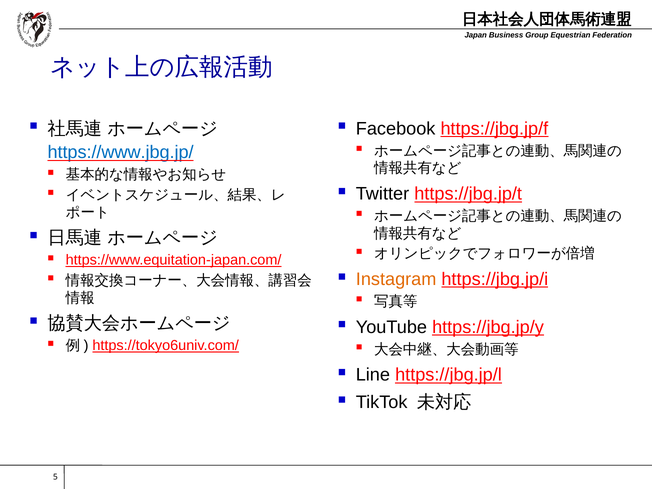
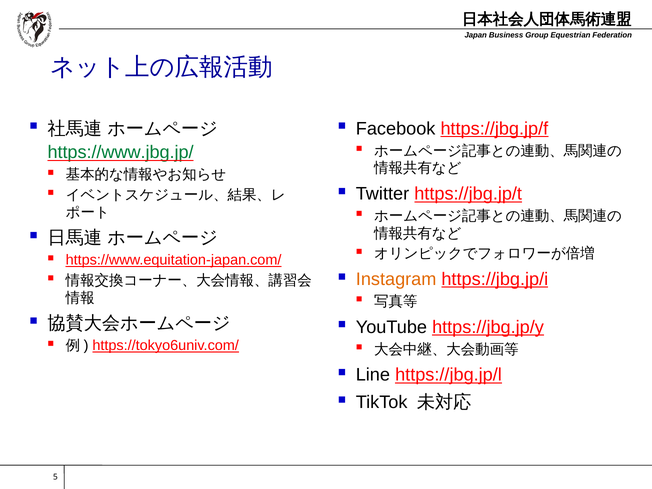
https://www.jbg.jp/ colour: blue -> green (121, 153)
